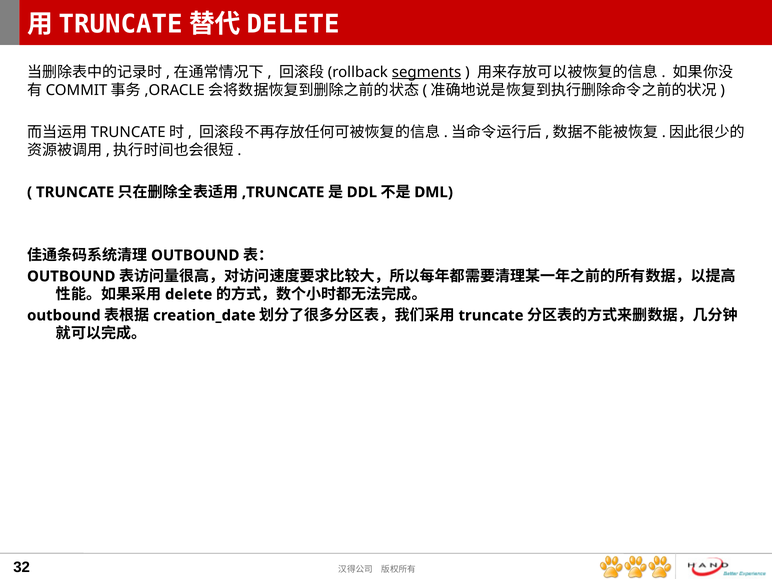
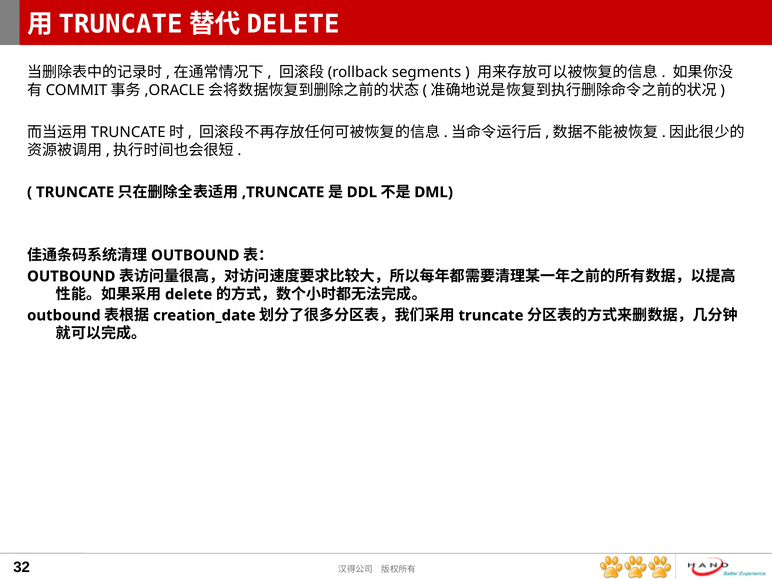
segments underline: present -> none (427, 72)
